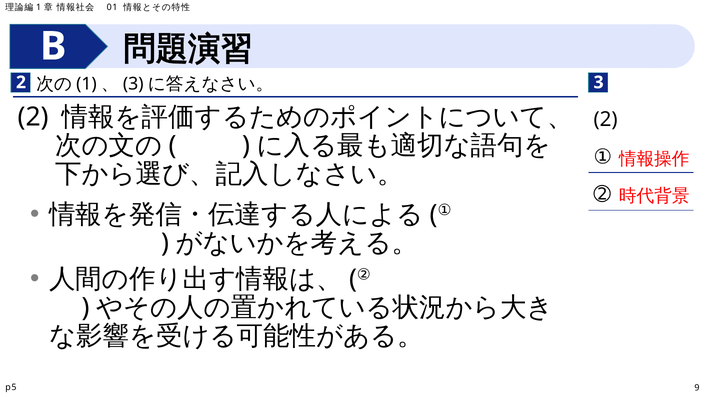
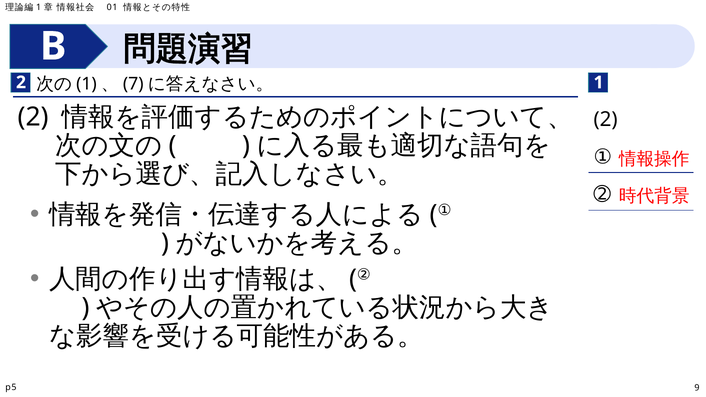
3: 3 -> 7 (133, 84)
2 3: 3 -> 1 (599, 82)
